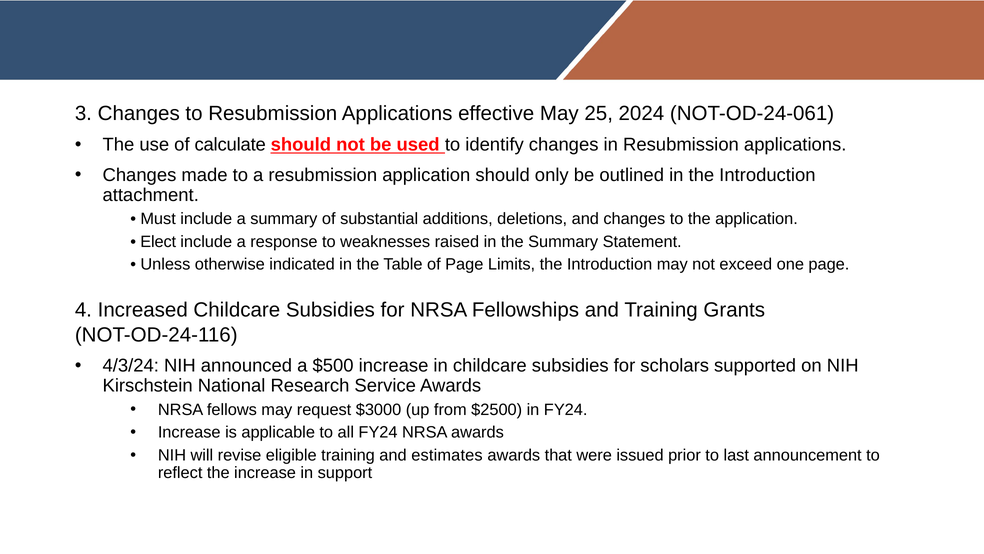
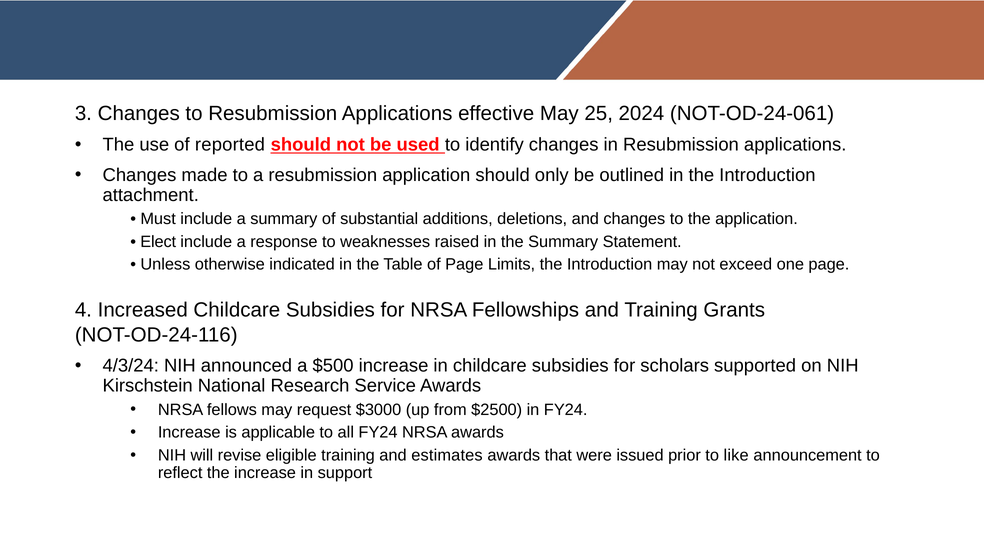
calculate: calculate -> reported (230, 145)
last: last -> like (736, 455)
